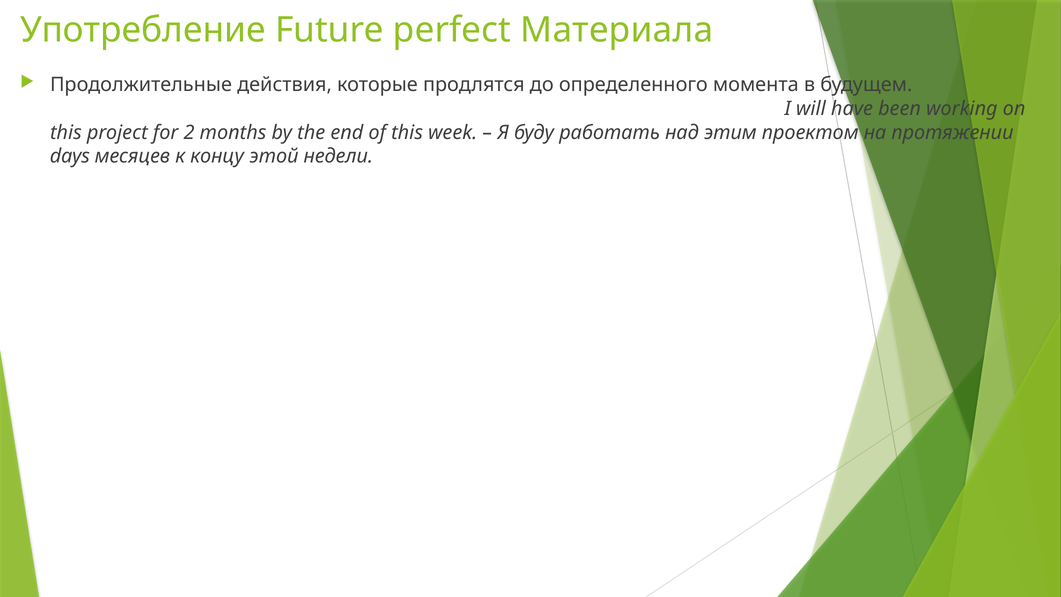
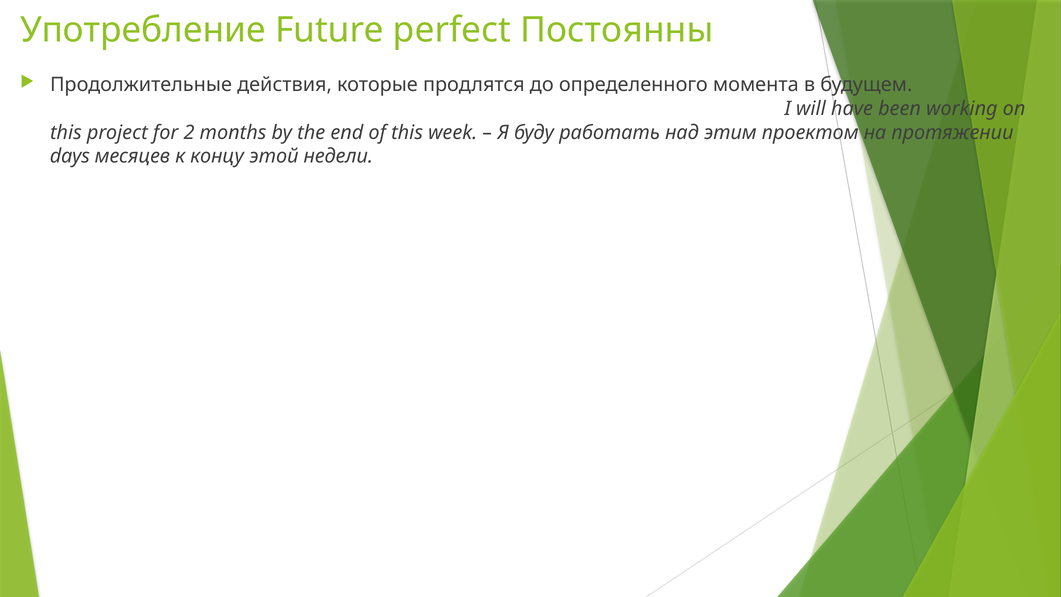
Материала: Материала -> Постоянны (617, 30)
